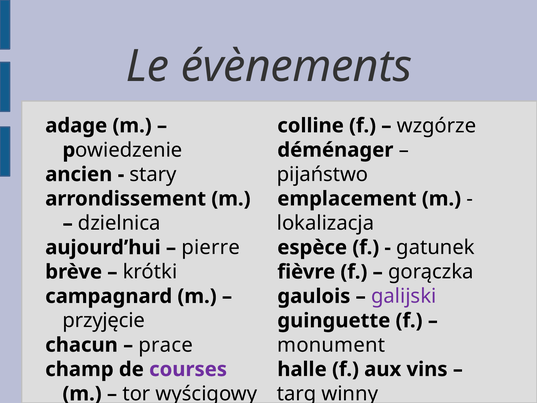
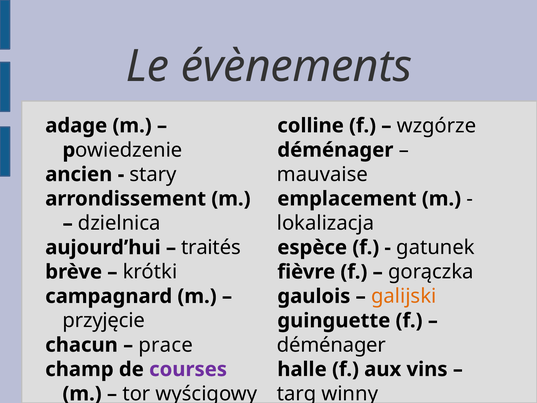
pijaństwo: pijaństwo -> mauvaise (322, 174)
pierre: pierre -> traités (211, 247)
galijski colour: purple -> orange (404, 296)
monument: monument -> déménager (331, 345)
